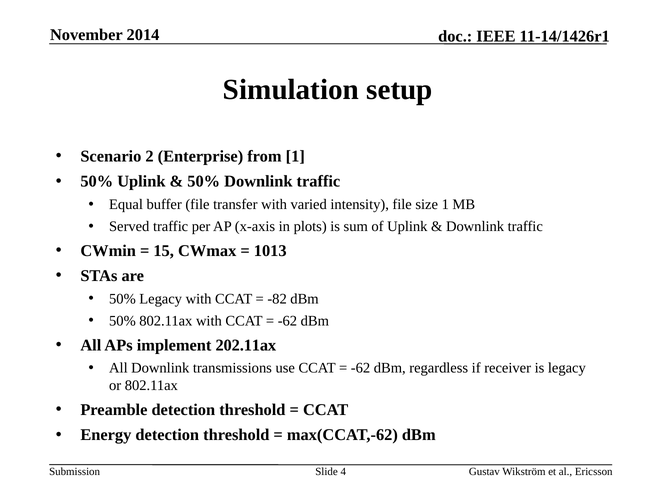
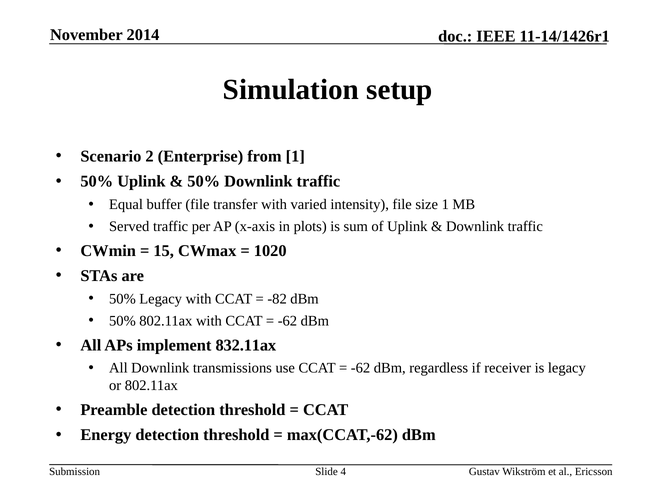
1013: 1013 -> 1020 (270, 251)
202.11ax: 202.11ax -> 832.11ax (246, 345)
